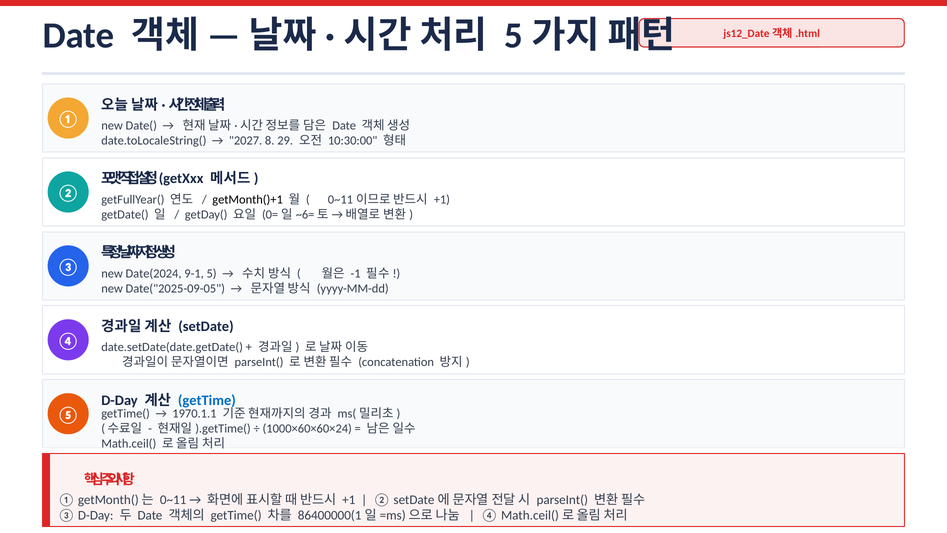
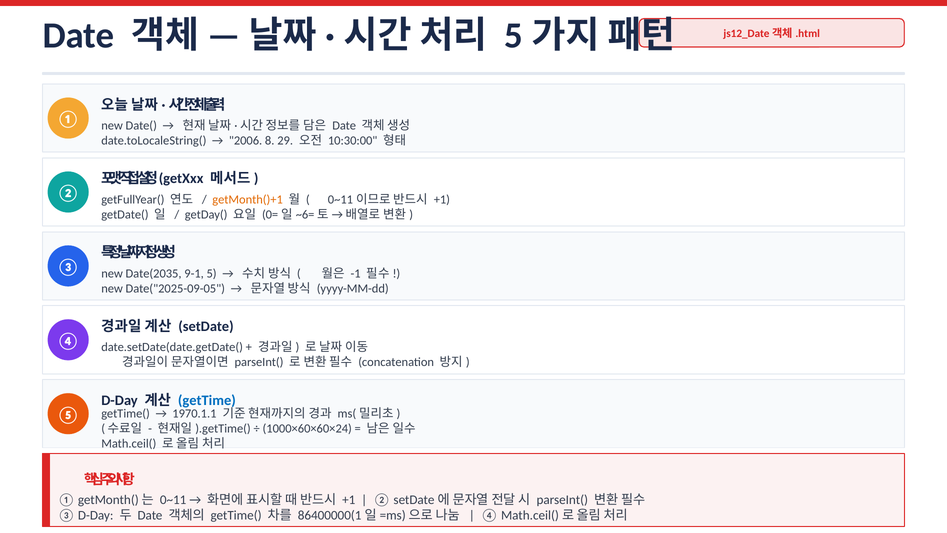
2027: 2027 -> 2006 (246, 141)
getMonth()+1 colour: black -> orange (248, 199)
Date(2024: Date(2024 -> Date(2035 (154, 273)
